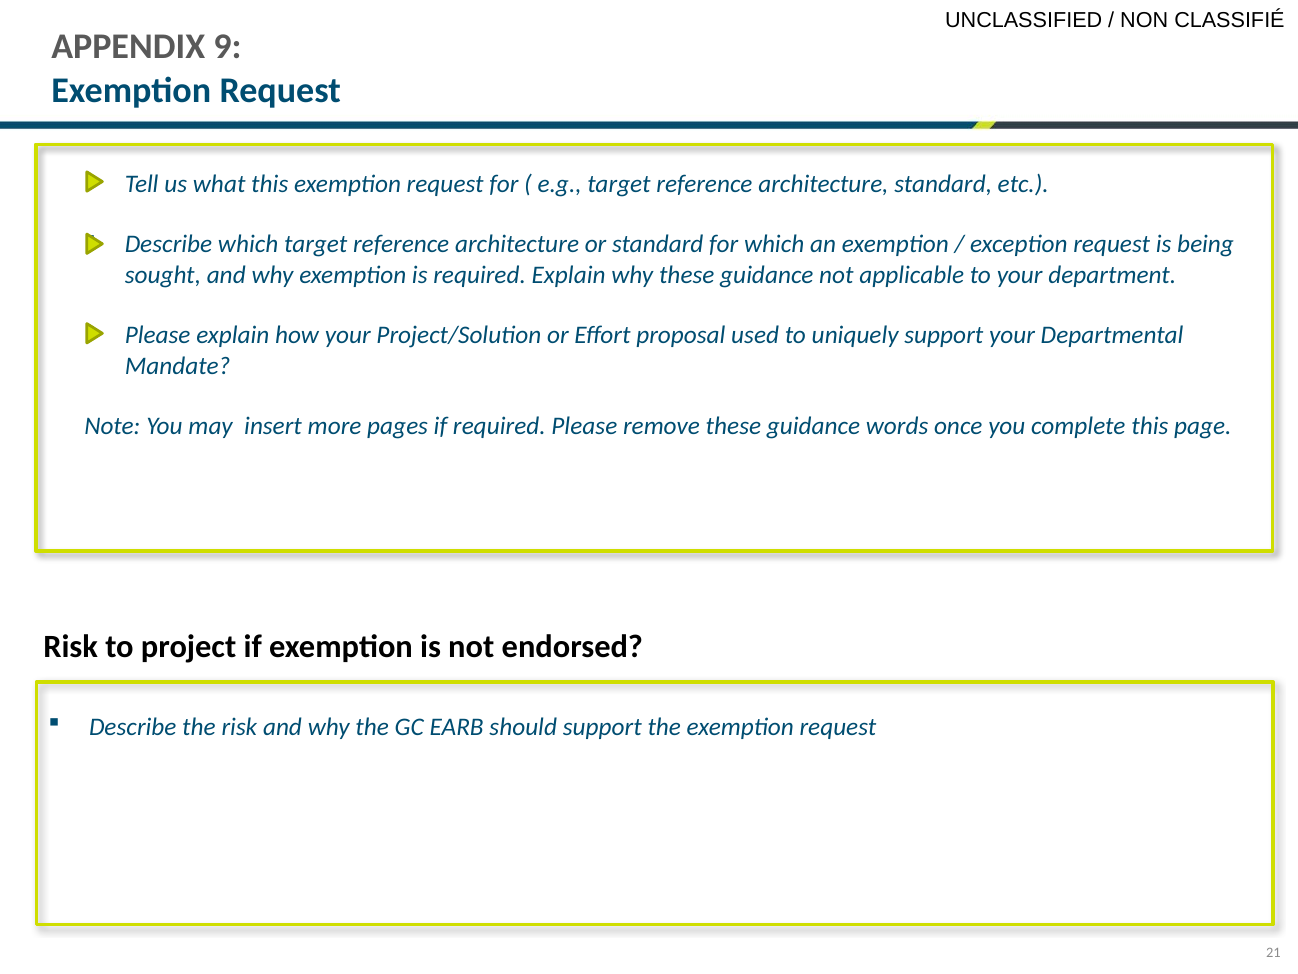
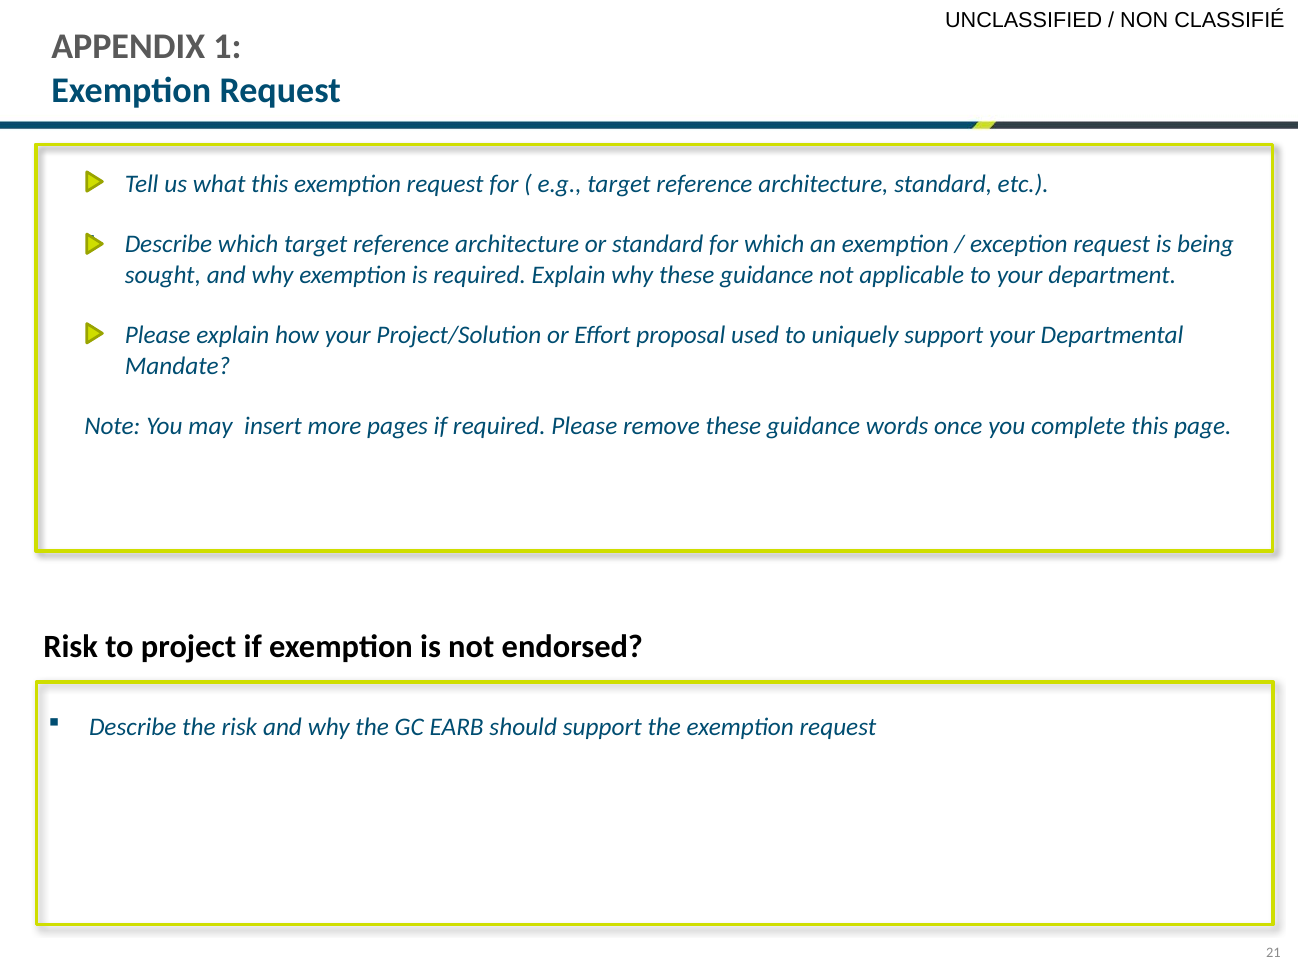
9: 9 -> 1 (227, 47)
